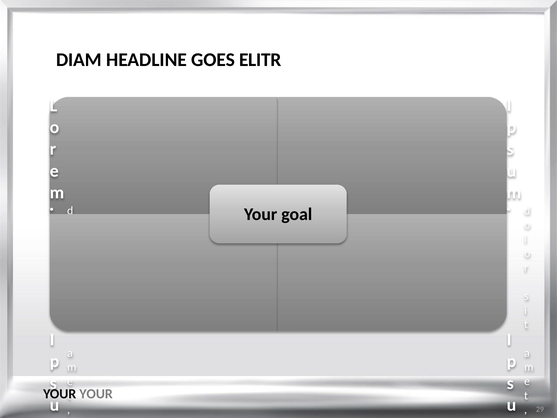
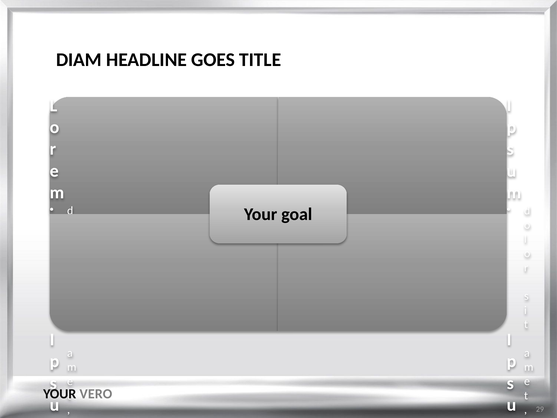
ELITR: ELITR -> TITLE (260, 60)
YOUR: YOUR -> VERO (96, 394)
